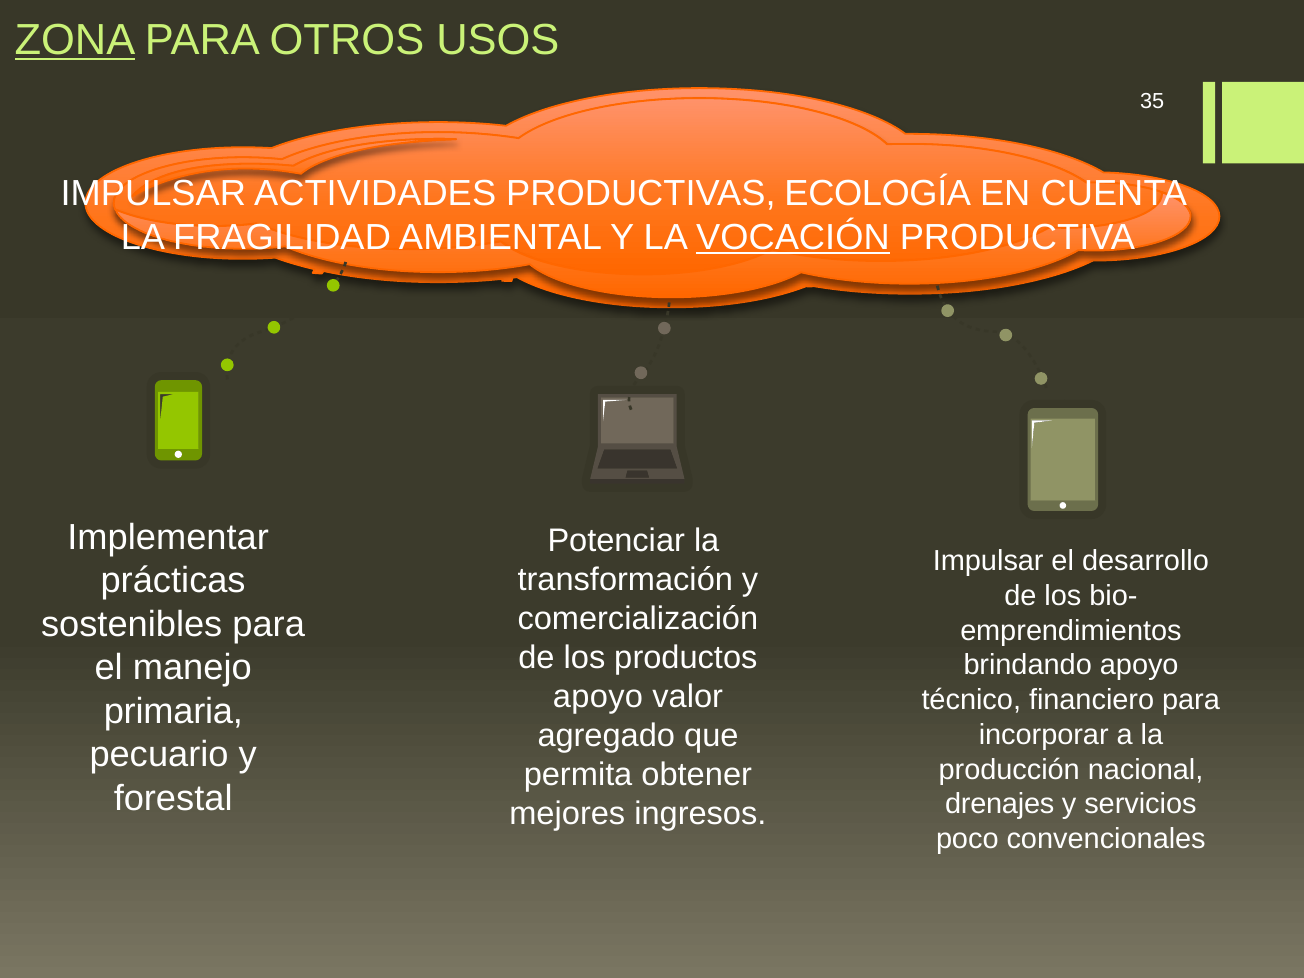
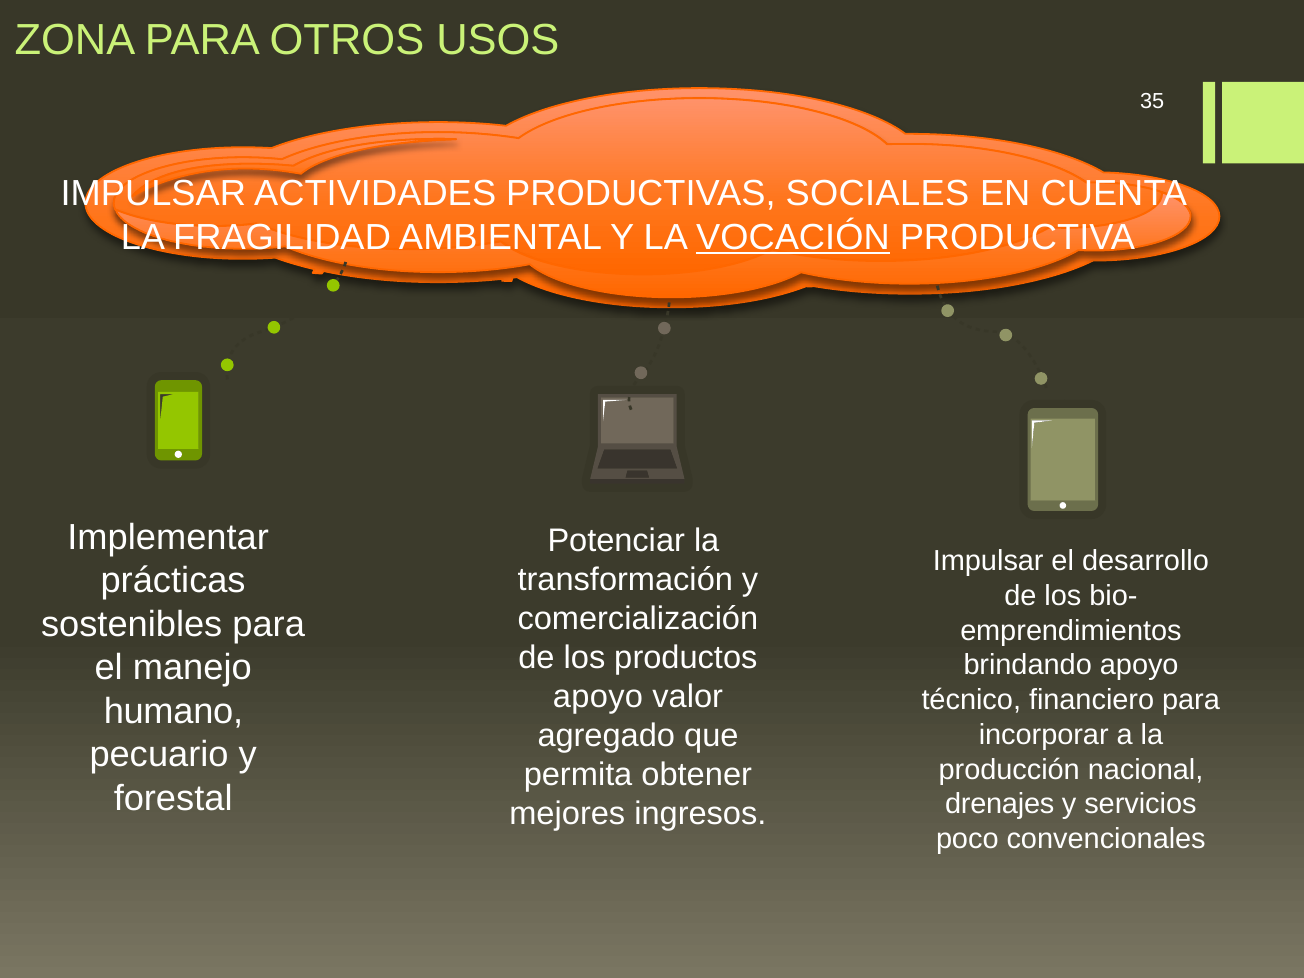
ZONA underline: present -> none (75, 40)
ECOLOGÍA: ECOLOGÍA -> SOCIALES (877, 194)
primaria: primaria -> humano (173, 711)
